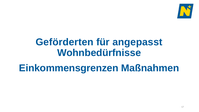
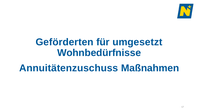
angepasst: angepasst -> umgesetzt (137, 42)
Einkommensgrenzen: Einkommensgrenzen -> Annuitätenzuschuss (69, 68)
